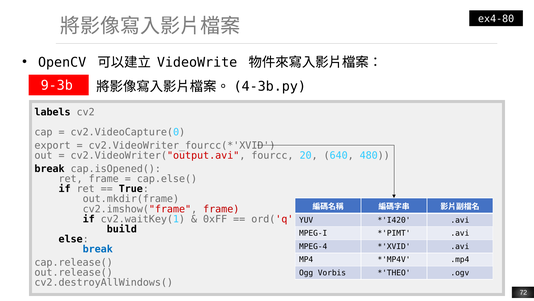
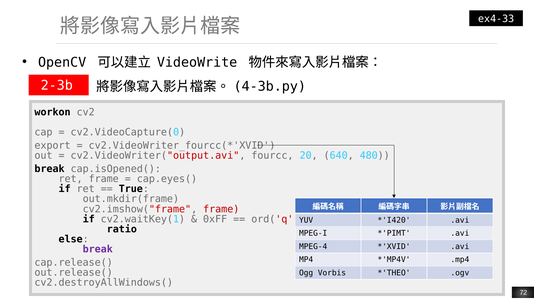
ex4-80: ex4-80 -> ex4-33 (496, 19)
9-3b: 9-3b -> 2-3b (57, 85)
labels: labels -> workon (53, 112)
cap.else(: cap.else( -> cap.eyes( (167, 179)
build: build -> ratio (122, 229)
break colour: blue -> purple (98, 249)
